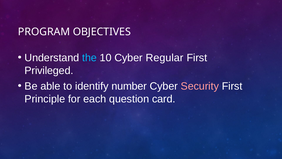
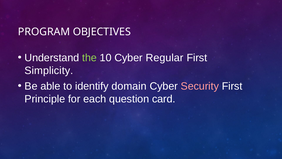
the colour: light blue -> light green (89, 58)
Privileged: Privileged -> Simplicity (49, 70)
number: number -> domain (129, 86)
